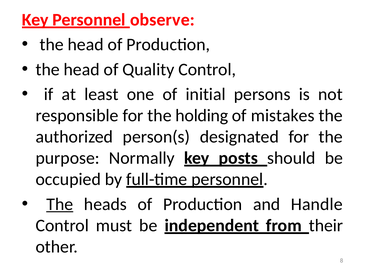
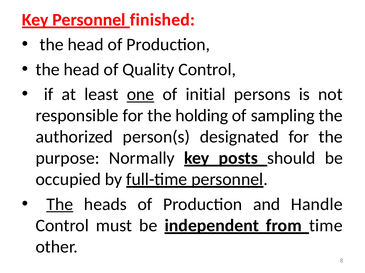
observe: observe -> finished (162, 20)
one underline: none -> present (141, 95)
mistakes: mistakes -> sampling (283, 116)
their: their -> time (326, 226)
